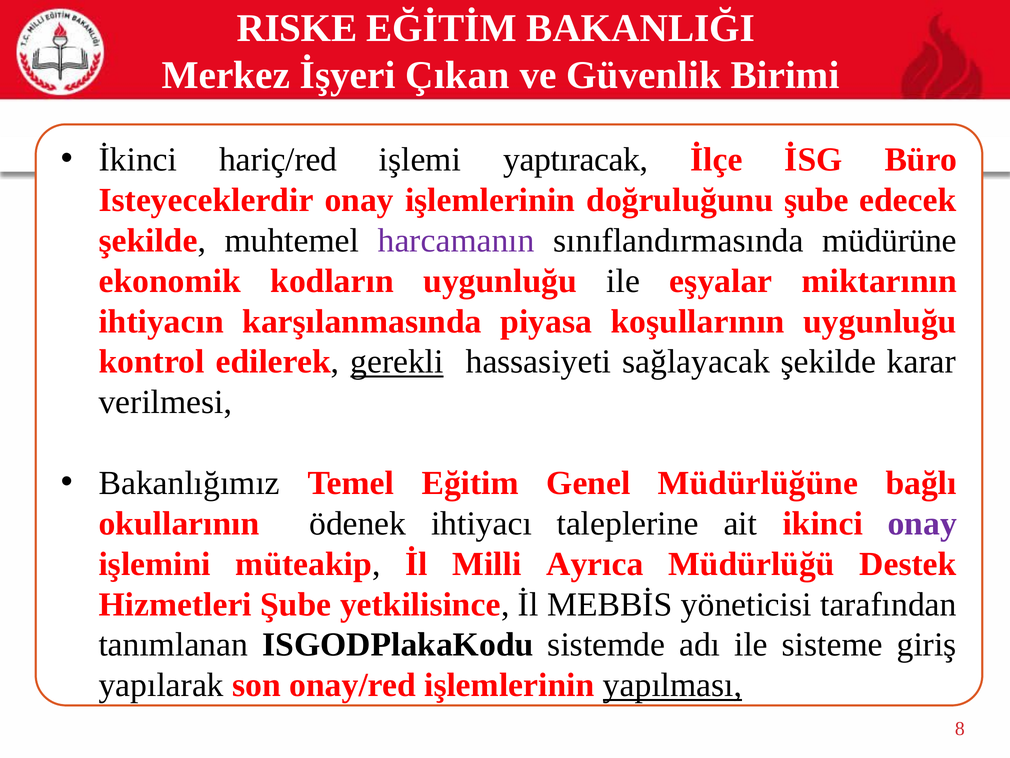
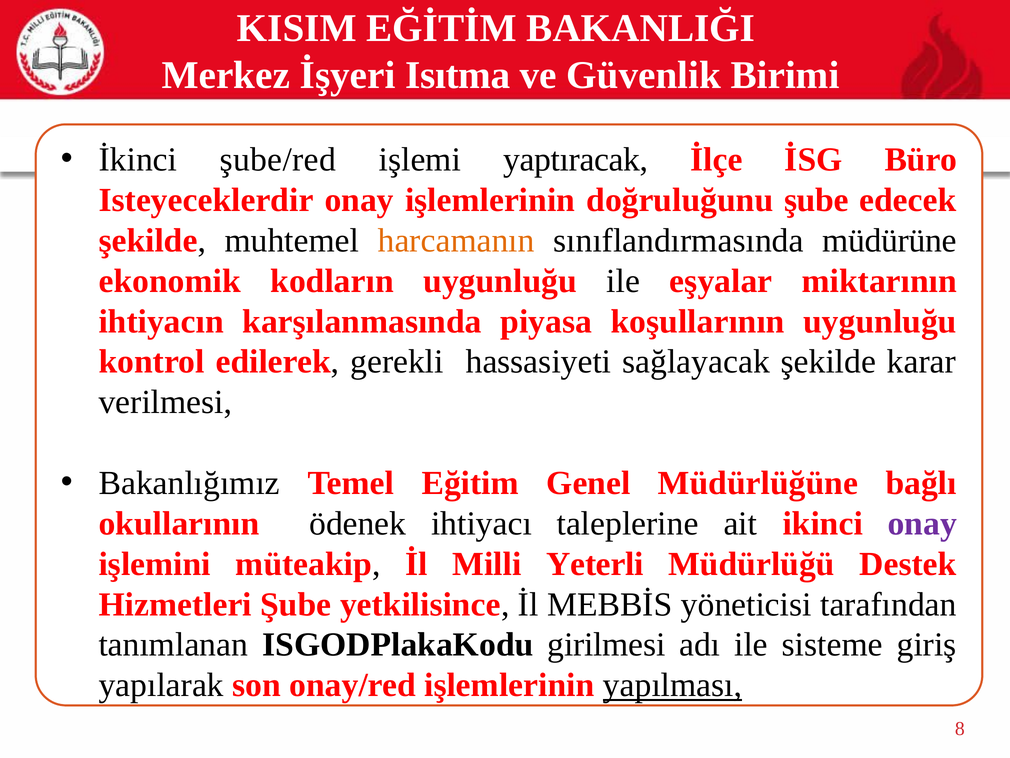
RISKE: RISKE -> KISIM (297, 28)
Çıkan: Çıkan -> Isıtma (458, 75)
hariç/red: hariç/red -> şube/red (278, 160)
harcamanın colour: purple -> orange (456, 240)
gerekli underline: present -> none (397, 362)
Ayrıca: Ayrıca -> Yeterli (595, 564)
sistemde: sistemde -> girilmesi (606, 644)
